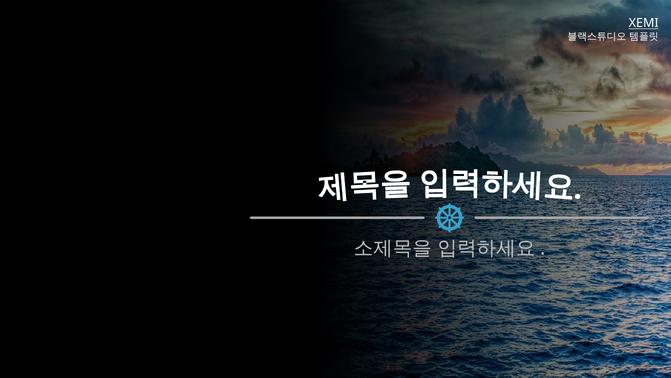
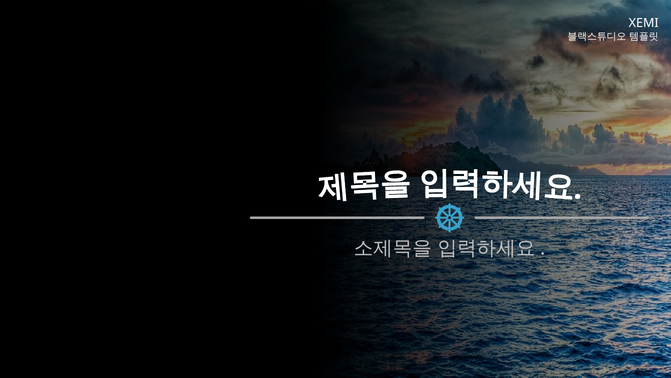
XEMI underline: present -> none (644, 23)
